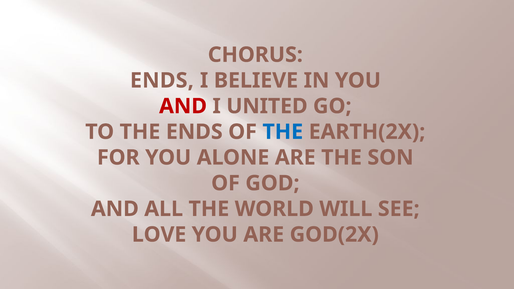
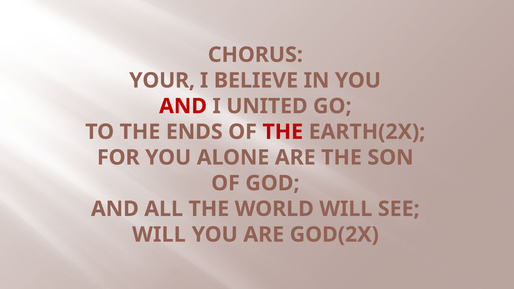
ENDS: ENDS -> YOUR (162, 80)
THE colour: blue -> red (283, 132)
LOVE: LOVE -> WILL (159, 235)
